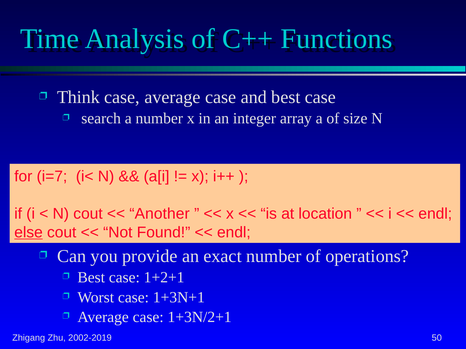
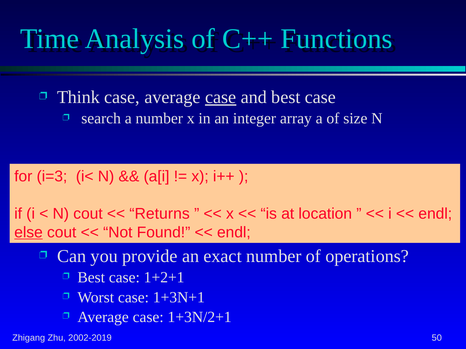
case underline: none -> present (221, 97)
i=7: i=7 -> i=3 (52, 177)
Another: Another -> Returns (160, 214)
